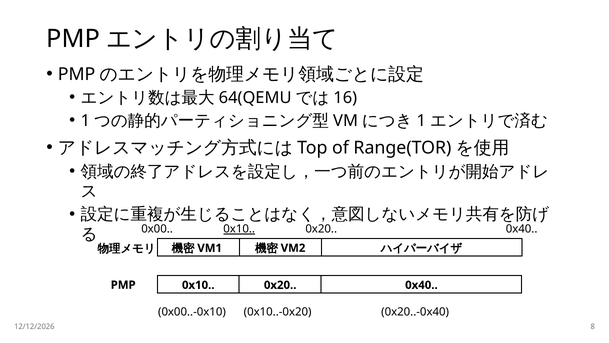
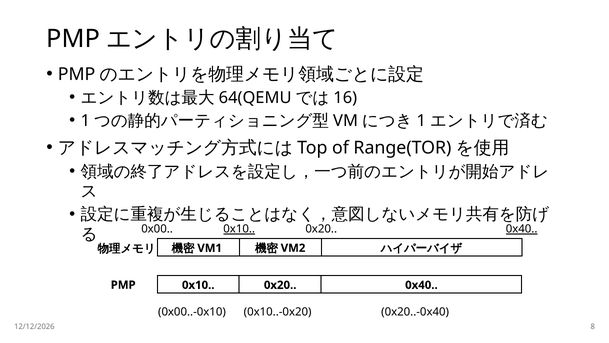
0x40 underline: none -> present (522, 229)
